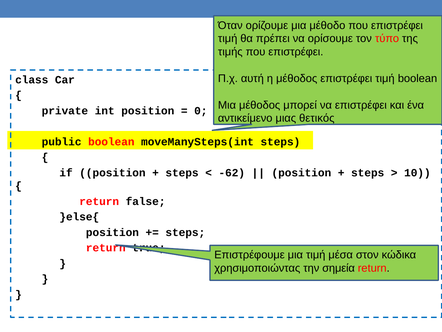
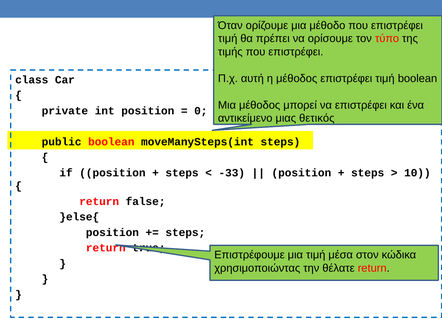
-62: -62 -> -33 (232, 172)
σημεία: σημεία -> θέλατε (339, 268)
